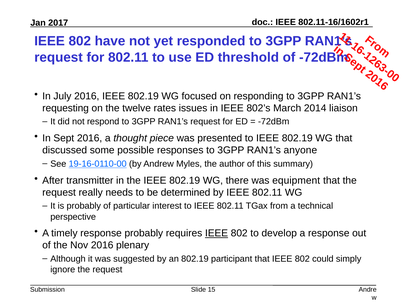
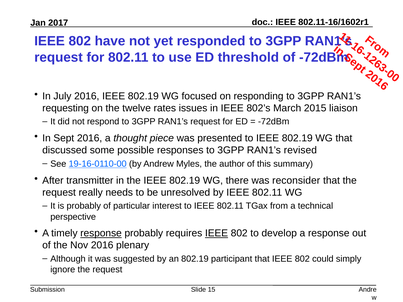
2014: 2014 -> 2015 (315, 108)
anyone: anyone -> revised (300, 150)
equipment: equipment -> reconsider (296, 181)
determined: determined -> unresolved (186, 193)
response underline: none -> present (101, 233)
